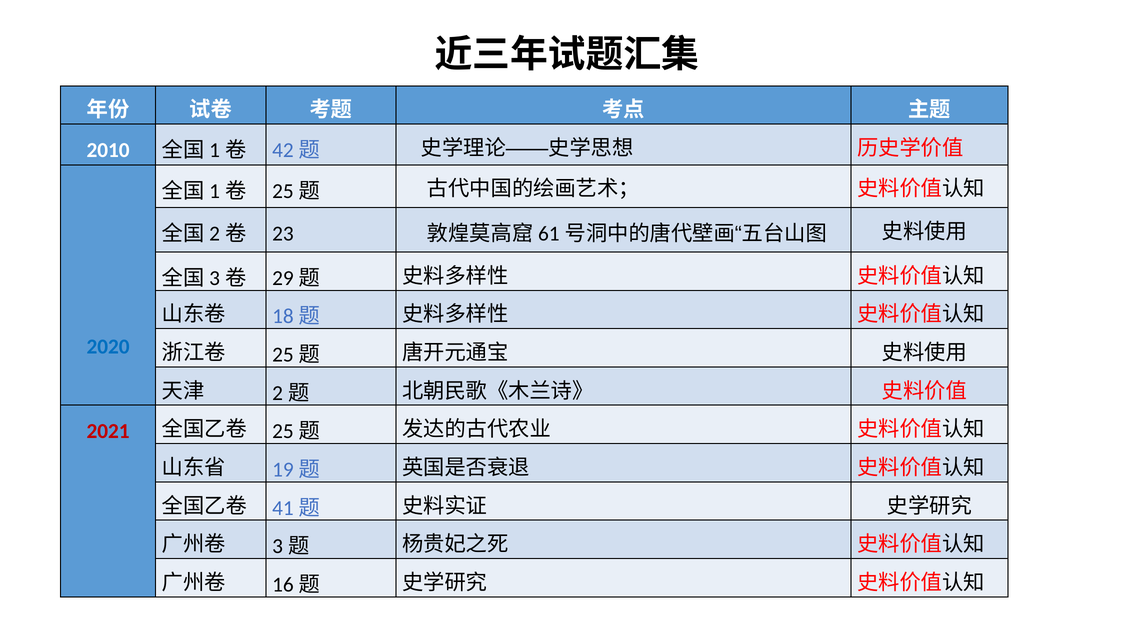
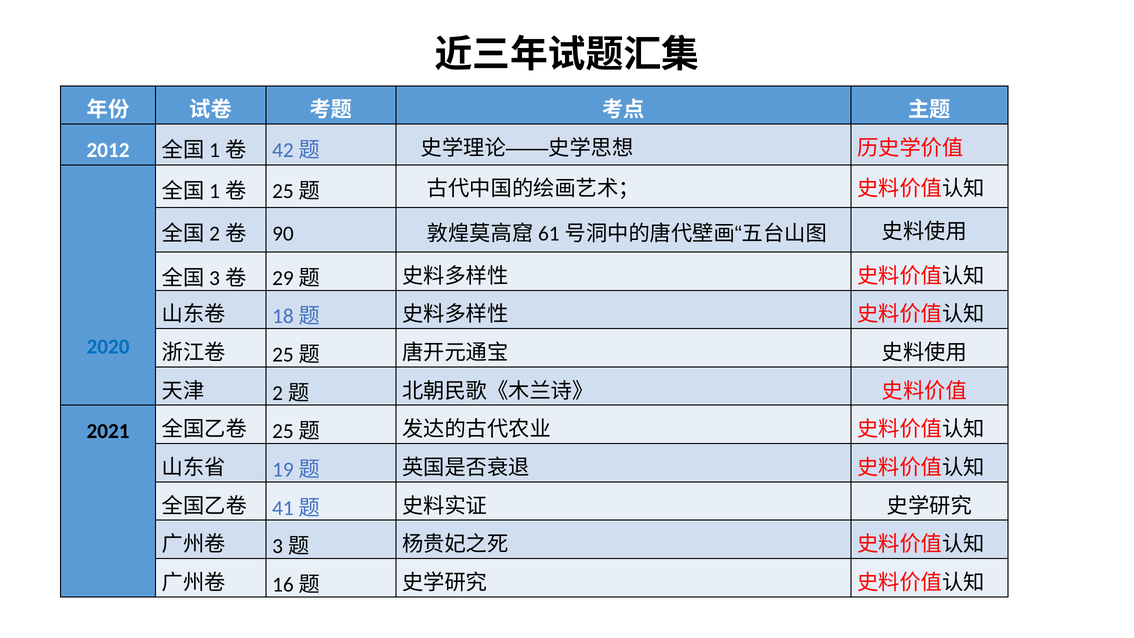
2010: 2010 -> 2012 (108, 150)
23: 23 -> 90 (283, 234)
2021 colour: red -> black (108, 431)
